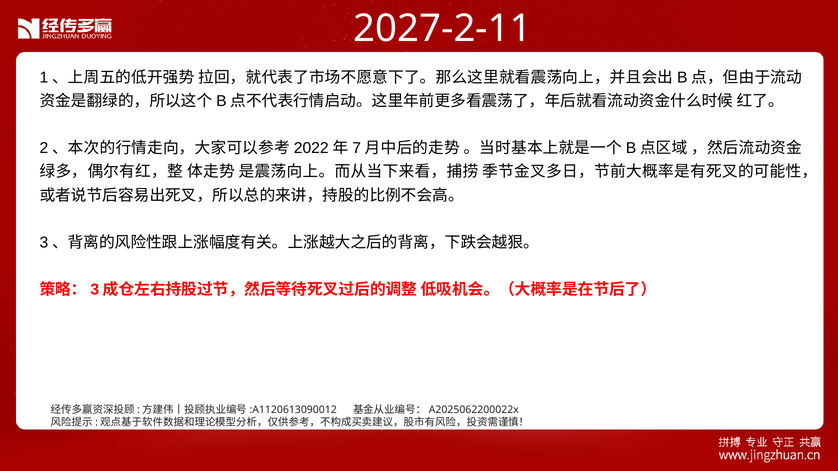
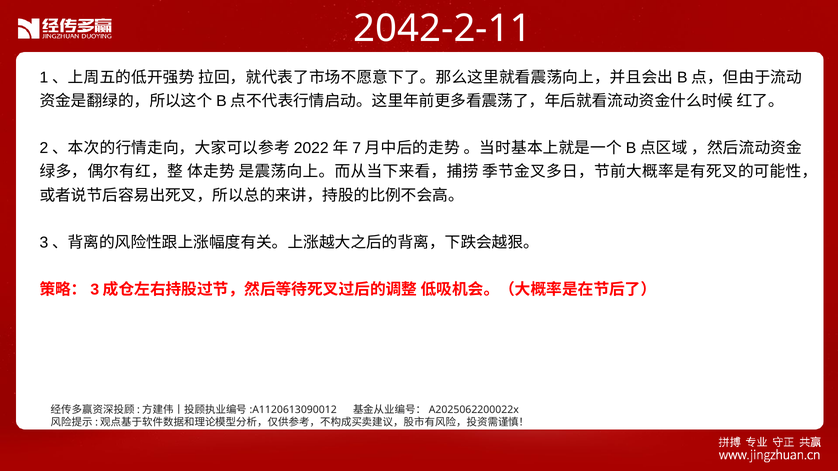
2027-2-11: 2027-2-11 -> 2042-2-11 (443, 29)
